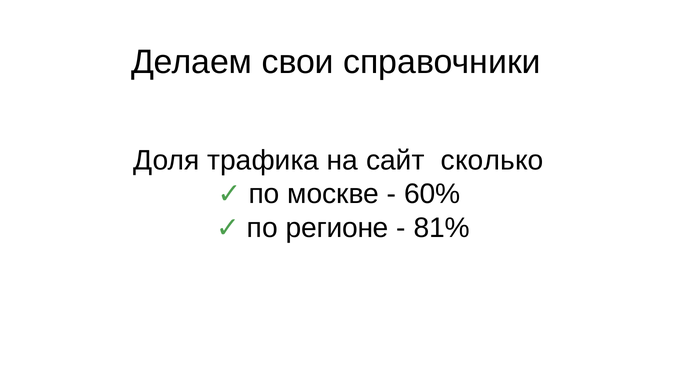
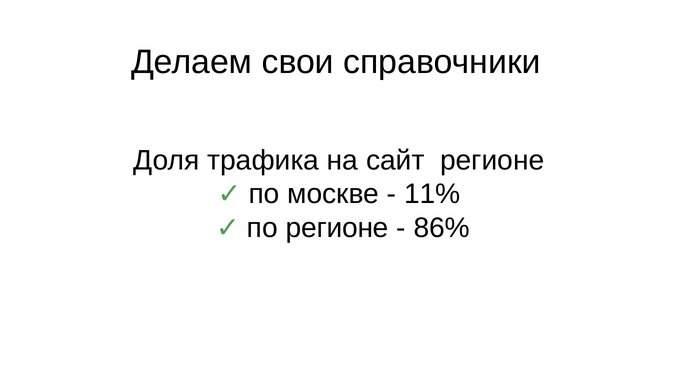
сайт сколько: сколько -> регионе (492, 160)
60%: 60% -> 11% (432, 194)
81%: 81% -> 86% (442, 228)
